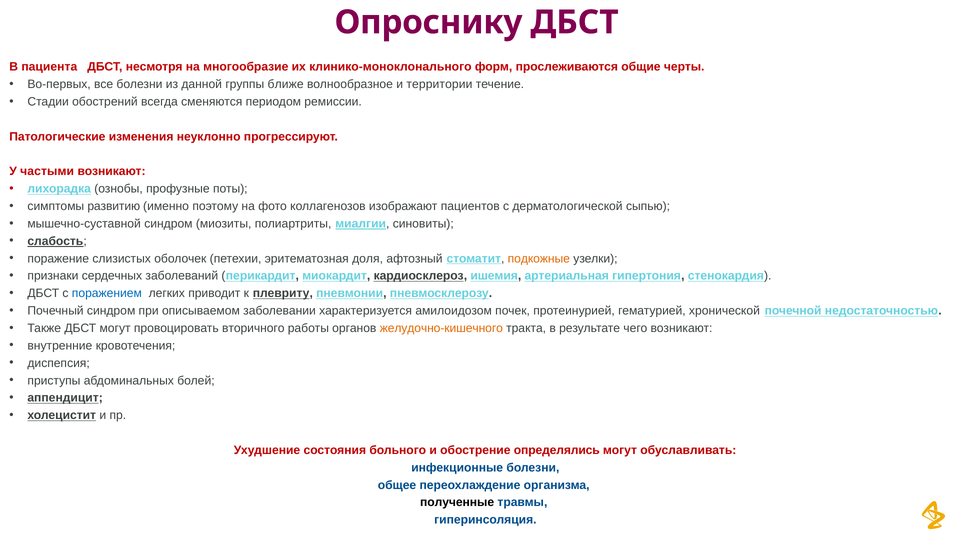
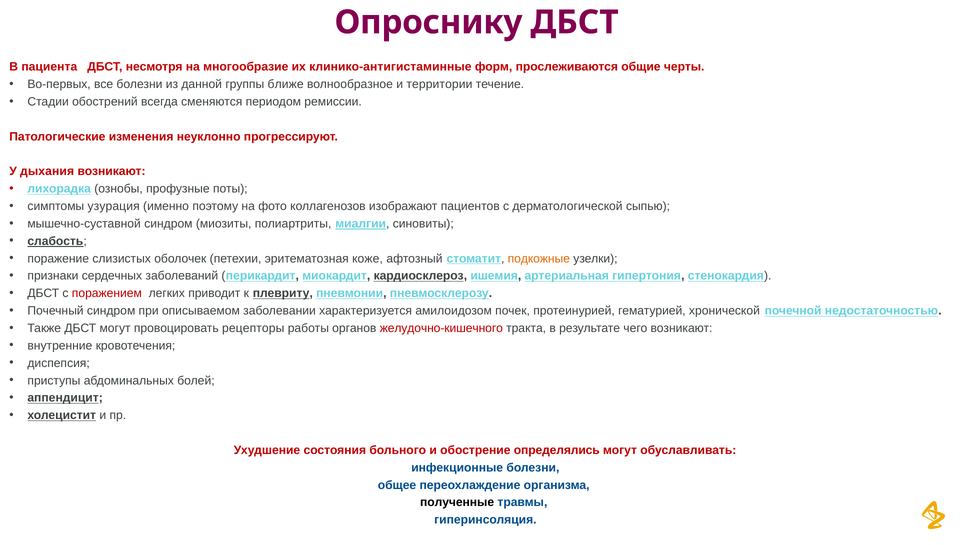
клинико-моноклонального: клинико-моноклонального -> клинико-антигистаминные (390, 67)
частыми: частыми -> дыхания (47, 171)
развитию: развитию -> узурация (114, 206)
доля: доля -> коже (368, 259)
поражением colour: blue -> red (107, 293)
вторичного: вторичного -> рецепторы (253, 328)
желудочно-кишечного colour: orange -> red (441, 328)
